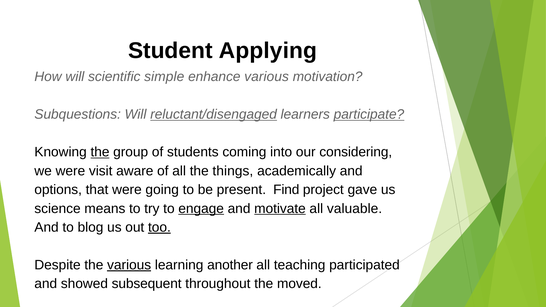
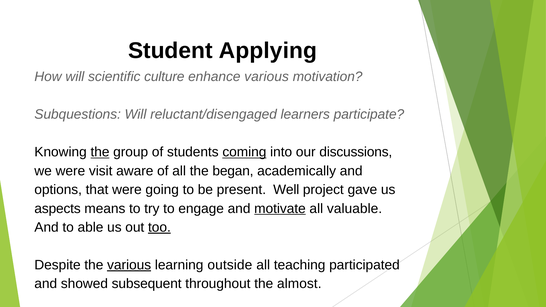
simple: simple -> culture (164, 77)
reluctant/disengaged underline: present -> none (214, 114)
participate underline: present -> none (369, 114)
coming underline: none -> present (244, 152)
considering: considering -> discussions (356, 152)
things: things -> began (233, 171)
Find: Find -> Well (286, 190)
science: science -> aspects (58, 209)
engage underline: present -> none (201, 209)
blog: blog -> able (90, 227)
another: another -> outside (230, 265)
moved: moved -> almost (299, 284)
